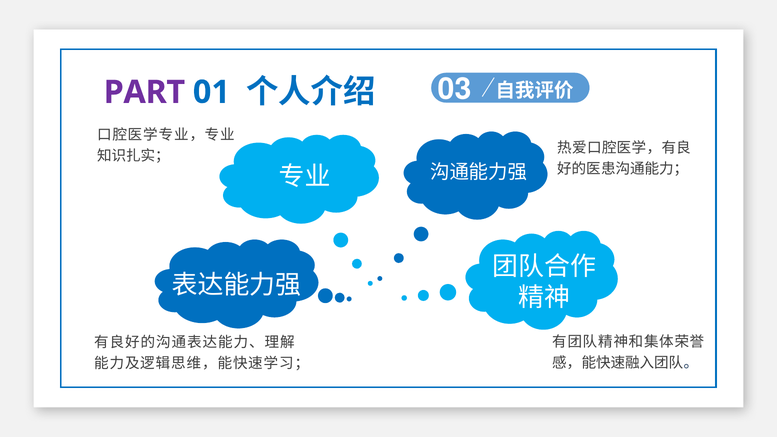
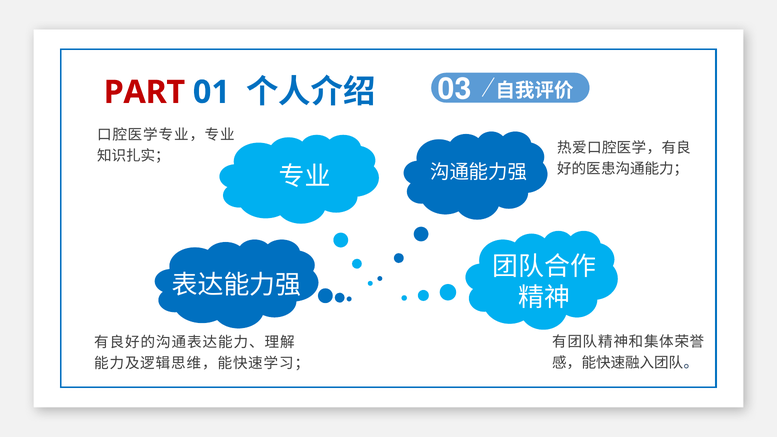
PART colour: purple -> red (144, 92)
